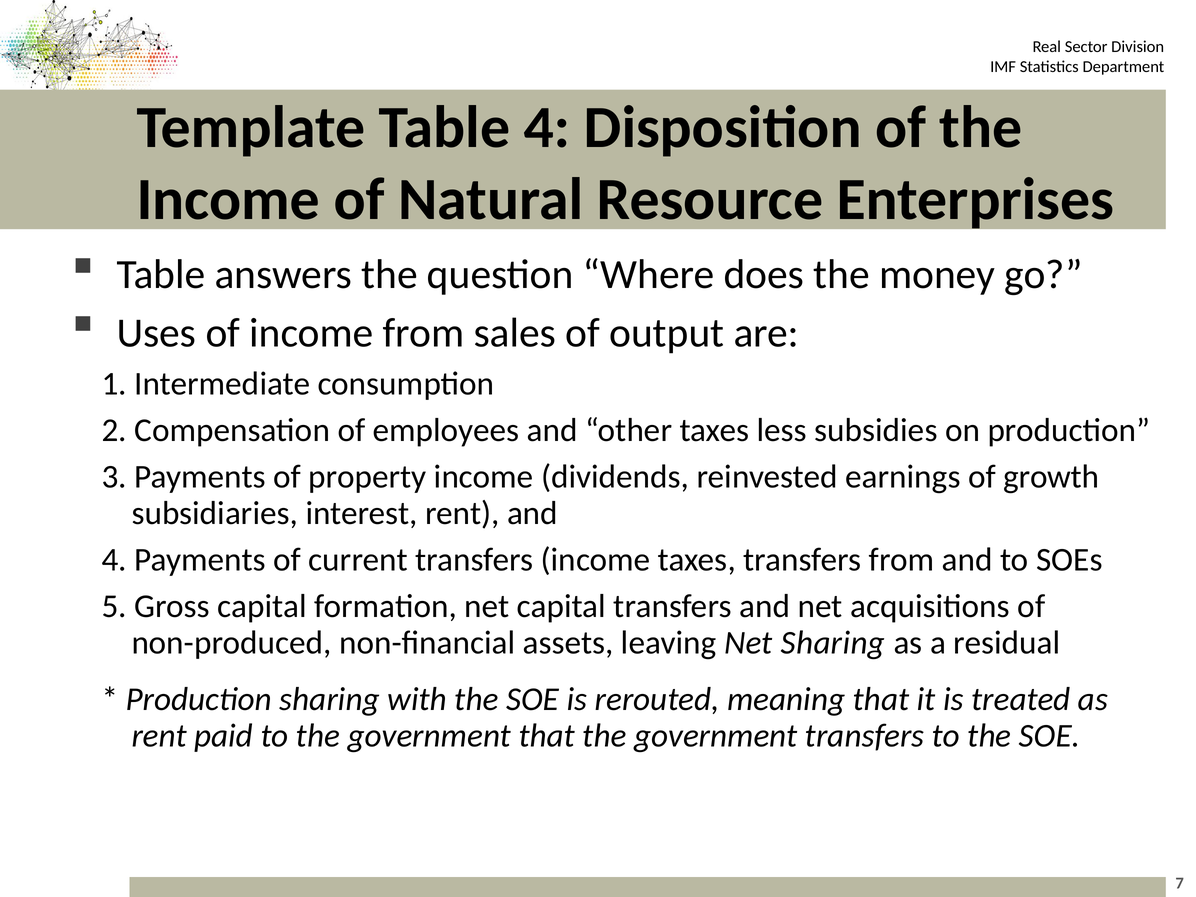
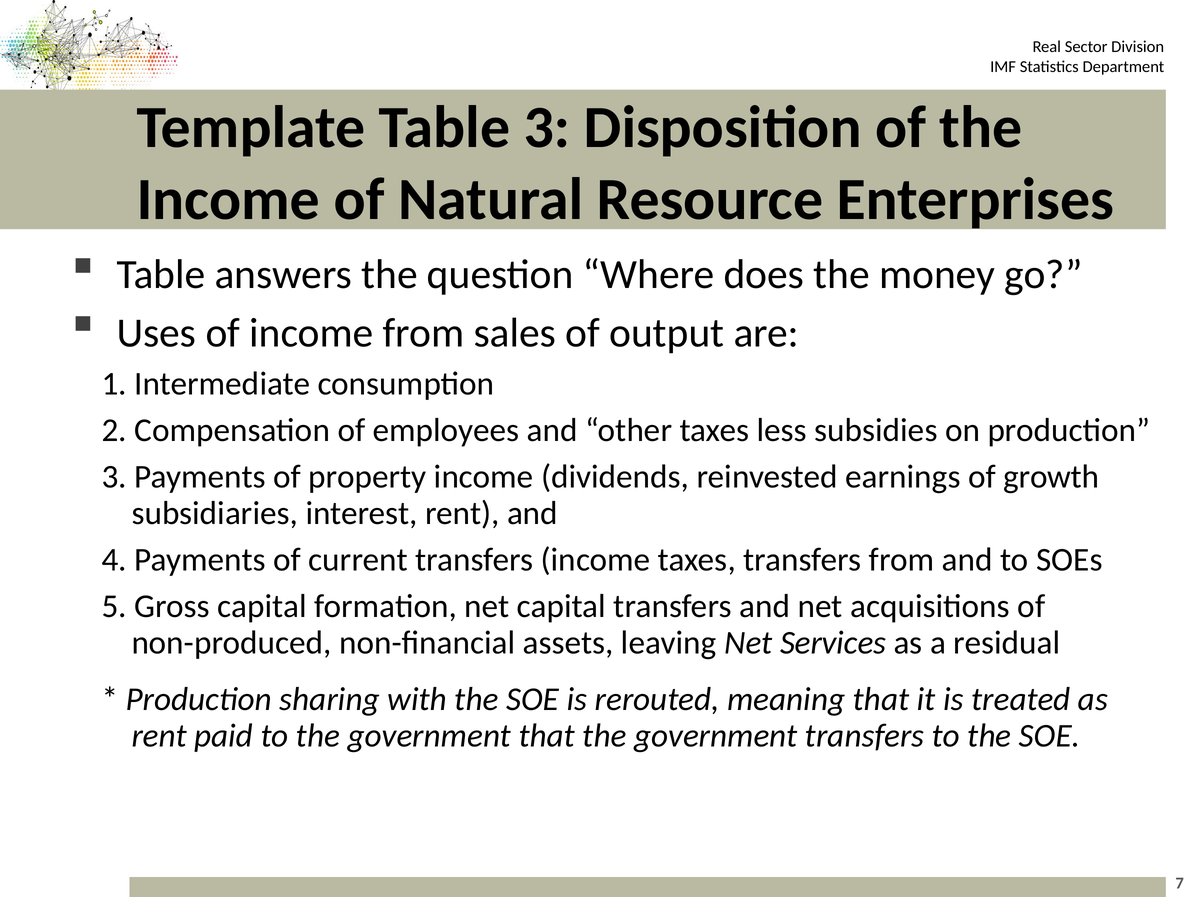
Table 4: 4 -> 3 (547, 128)
Net Sharing: Sharing -> Services (833, 643)
